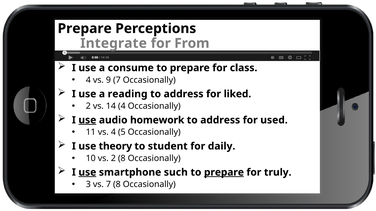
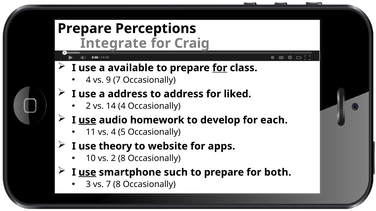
From: From -> Craig (192, 43)
consume: consume -> available (131, 68)
for underline: none -> present (220, 68)
a reading: reading -> address (128, 94)
address: address -> develop (220, 120)
used: used -> each (274, 120)
student: student -> website (168, 147)
daily: daily -> apps (222, 147)
prepare underline: present -> none (224, 173)
truly: truly -> both (278, 173)
